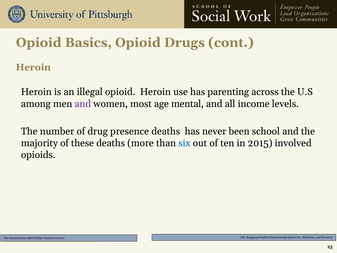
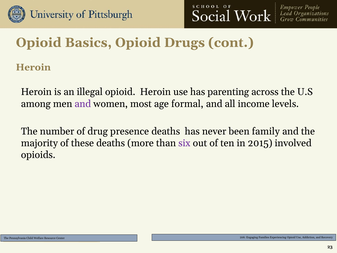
mental: mental -> formal (187, 104)
school: school -> family (266, 131)
six colour: blue -> purple (184, 143)
